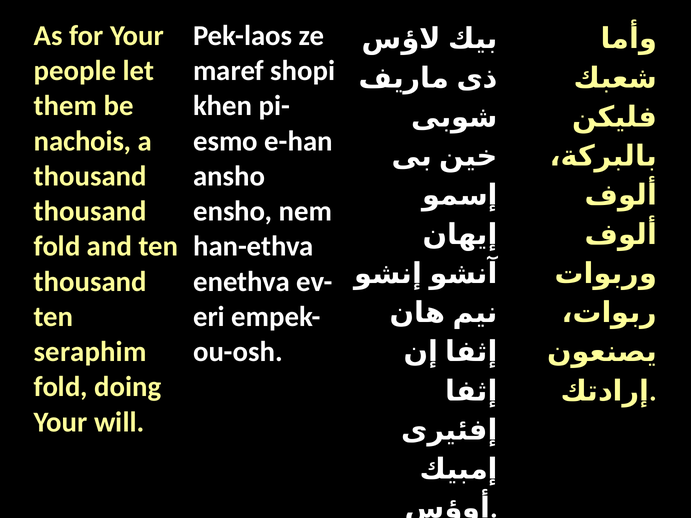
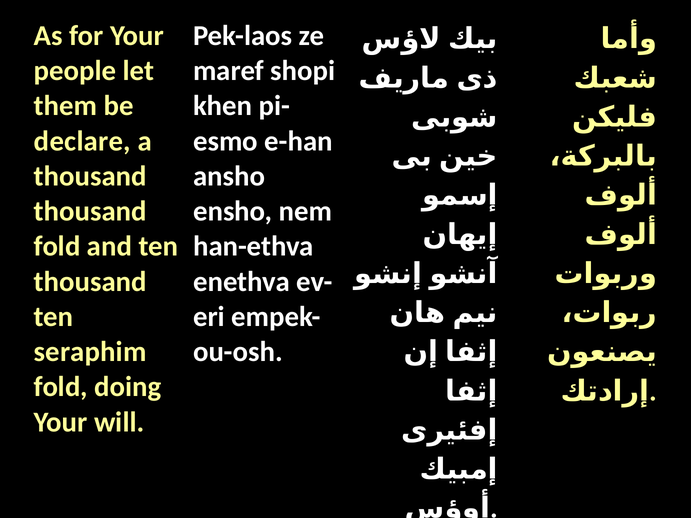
nachois: nachois -> declare (82, 141)
